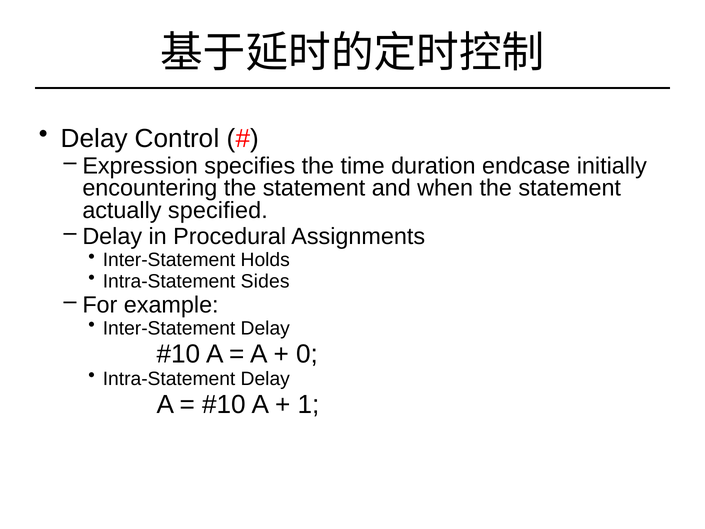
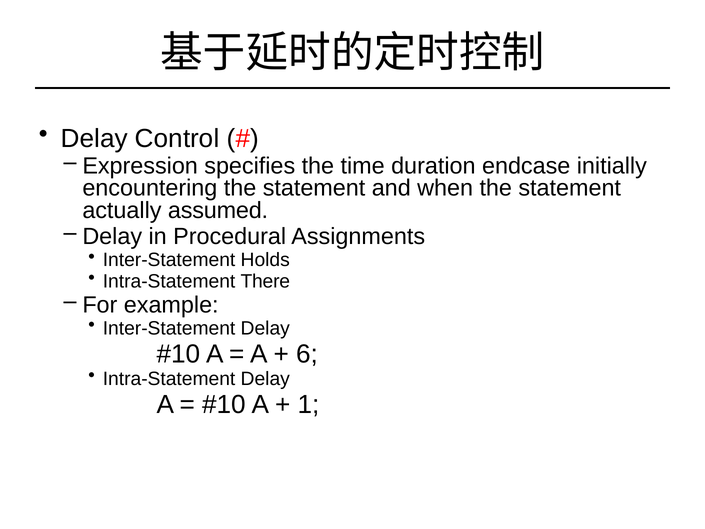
specified: specified -> assumed (218, 211)
Sides: Sides -> There (265, 281)
0: 0 -> 6 (307, 354)
